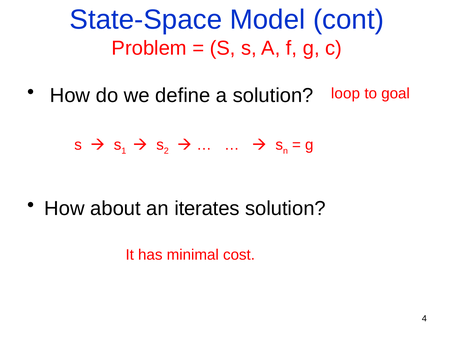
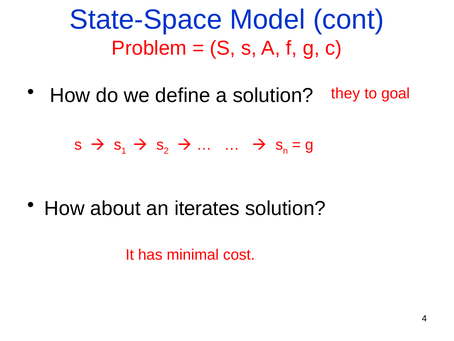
loop: loop -> they (345, 93)
